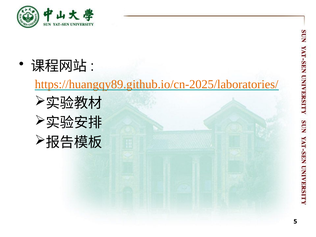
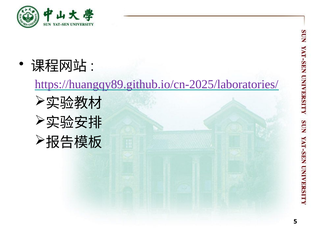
https://huangqy89.github.io/cn-2025/laboratories/ colour: orange -> purple (157, 84)
